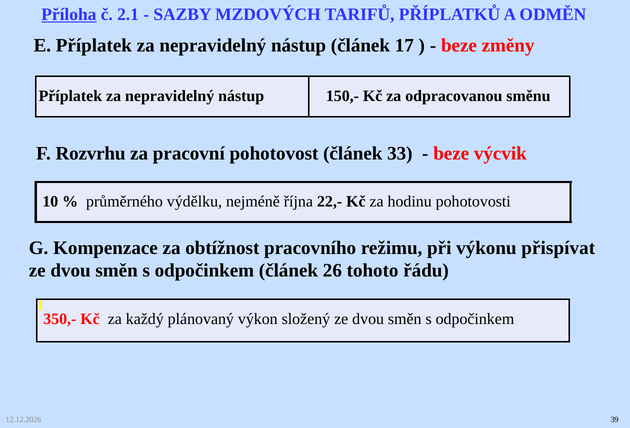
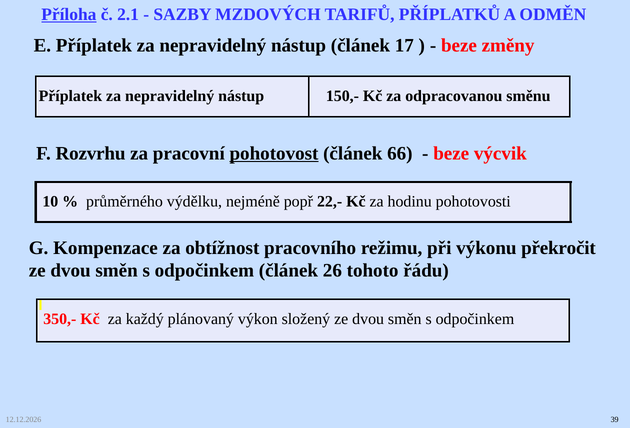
pohotovost underline: none -> present (274, 153)
33: 33 -> 66 (400, 153)
října: října -> popř (298, 202)
přispívat: přispívat -> překročit (558, 248)
